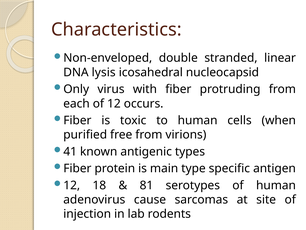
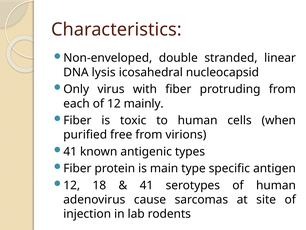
occurs: occurs -> mainly (144, 103)
81: 81 -> 41 (146, 185)
